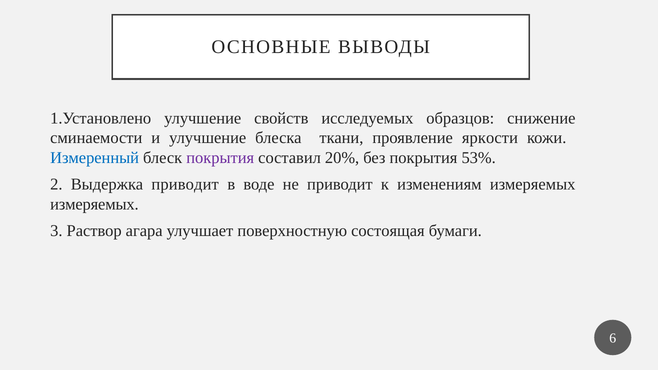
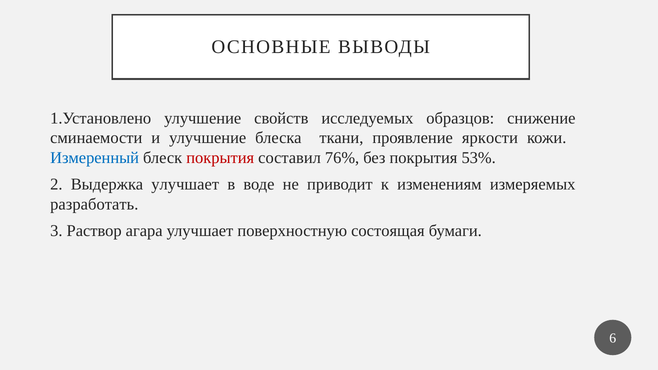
покрытия colour: purple -> red (220, 158)
20%: 20% -> 76% (342, 158)
Выдержка приводит: приводит -> улучшает (185, 184)
измеряемых: измеряемых -> разработать (94, 204)
